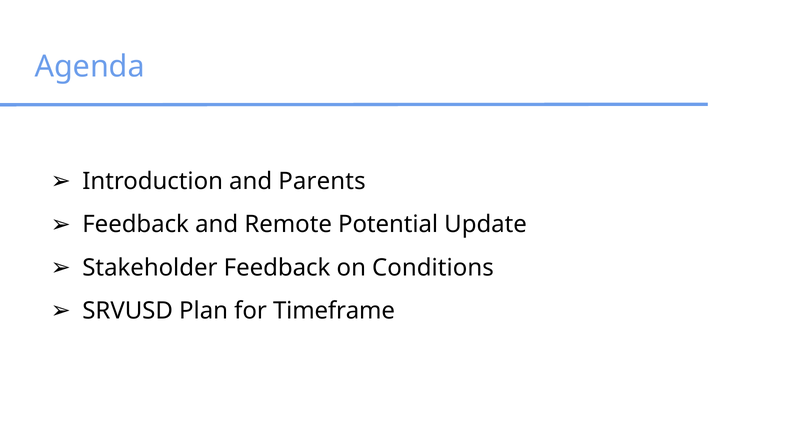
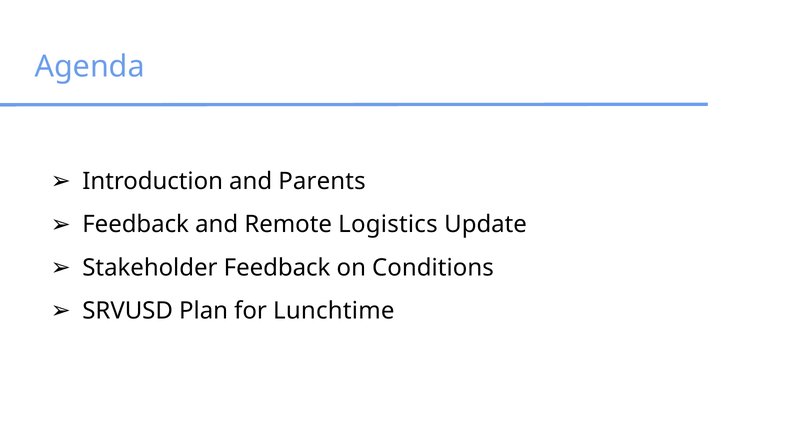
Potential: Potential -> Logistics (388, 225)
Timeframe: Timeframe -> Lunchtime (334, 311)
